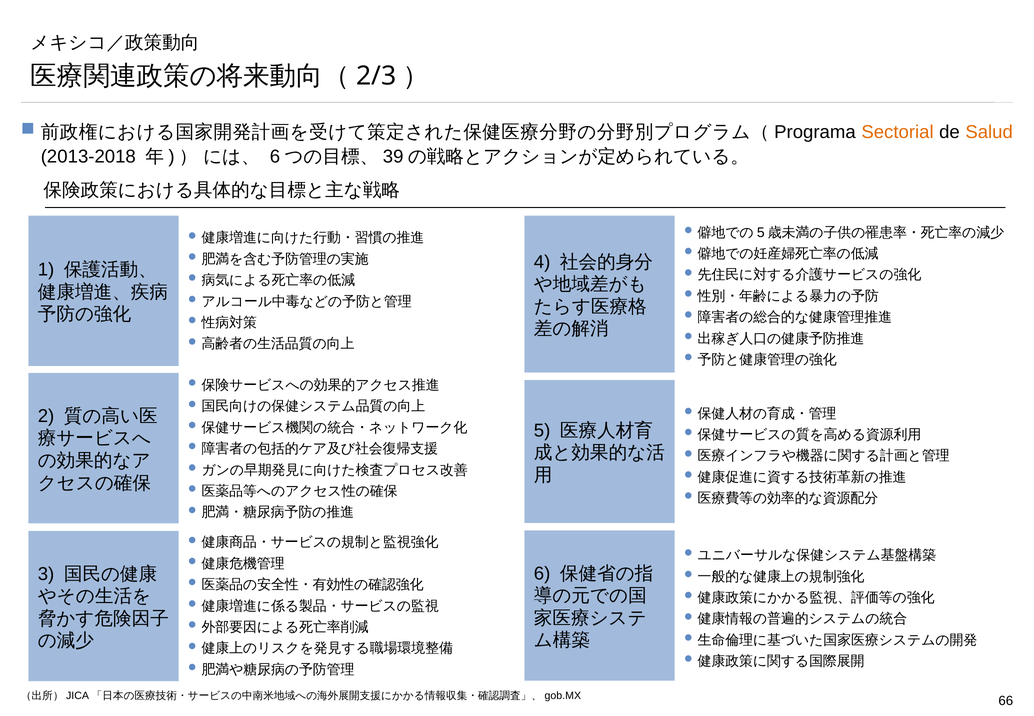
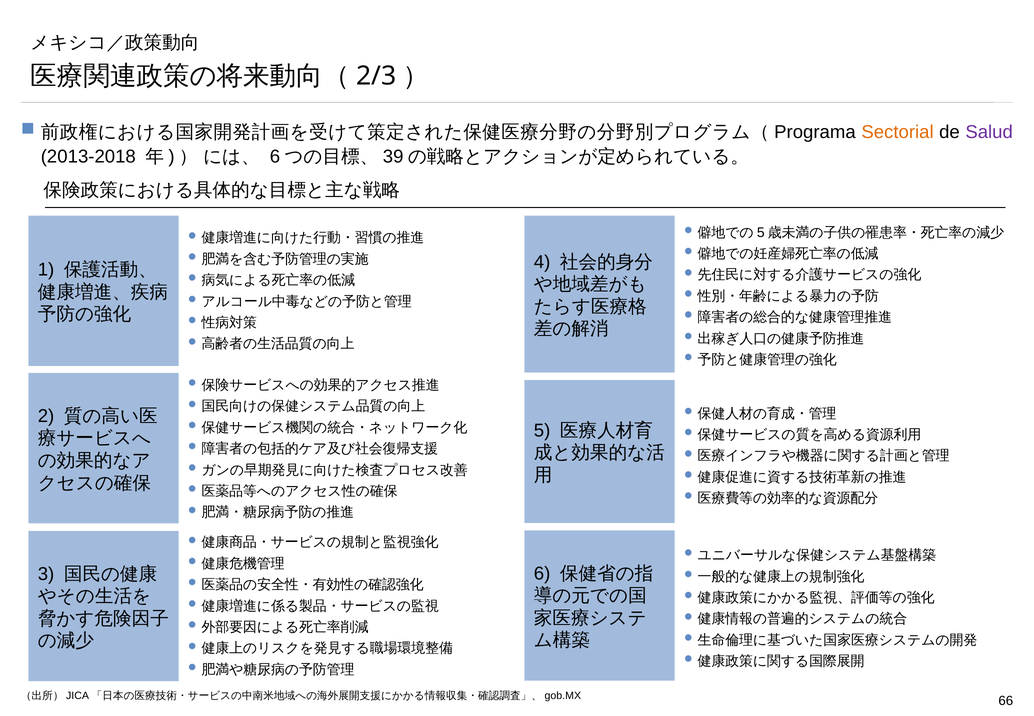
Salud colour: orange -> purple (989, 132)
